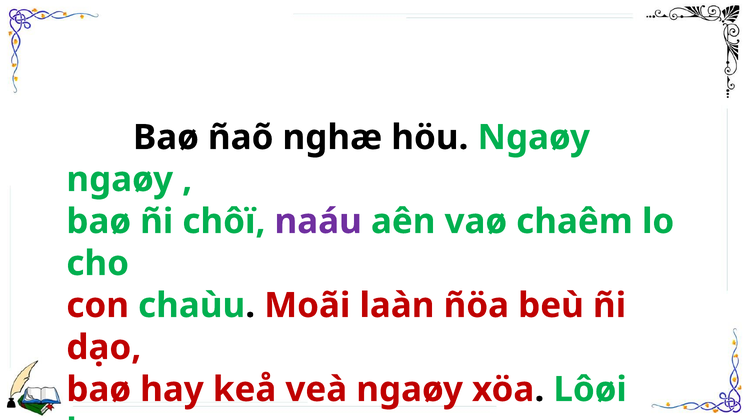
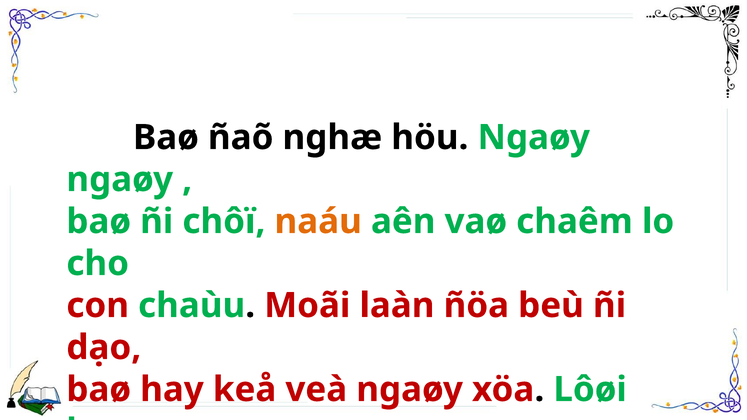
naáu colour: purple -> orange (318, 221)
